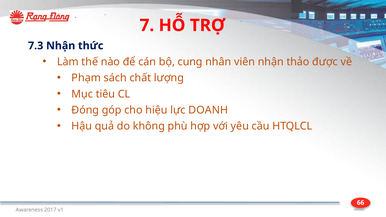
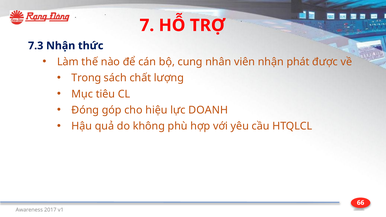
thảo: thảo -> phát (298, 62)
Phạm: Phạm -> Trong (86, 78)
